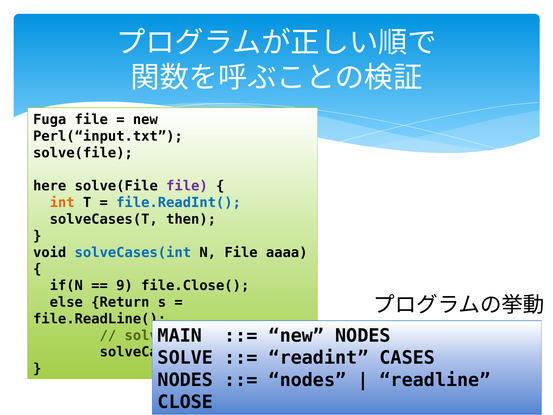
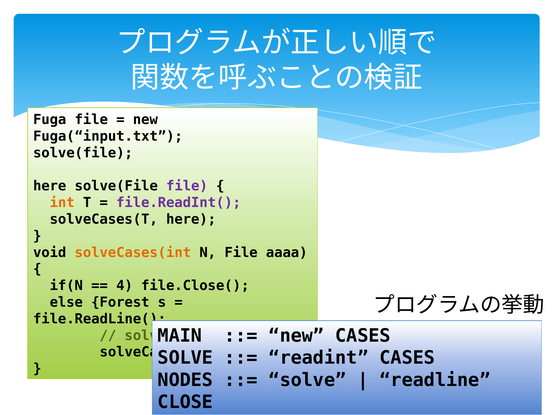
Perl(“input.txt: Perl(“input.txt -> Fuga(“input.txt (108, 136)
file.ReadInt( colour: blue -> purple (179, 203)
solveCases(T then: then -> here (191, 219)
solveCases(int colour: blue -> orange (133, 252)
9: 9 -> 4 (124, 286)
Return: Return -> Forest (120, 302)
new NODES: NODES -> CASES (363, 335)
nodes: nodes -> solve (307, 380)
